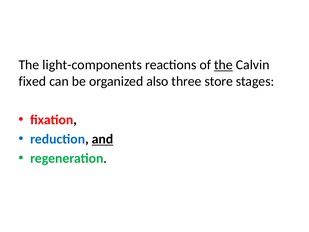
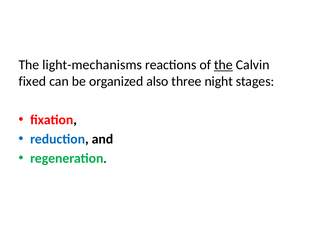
light-components: light-components -> light-mechanisms (92, 65)
store: store -> night (219, 81)
and underline: present -> none (102, 139)
